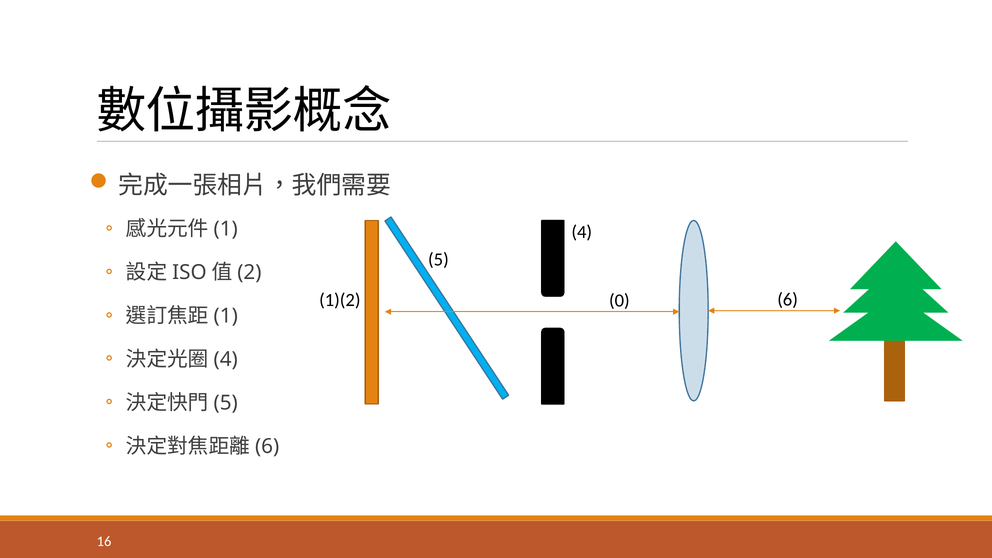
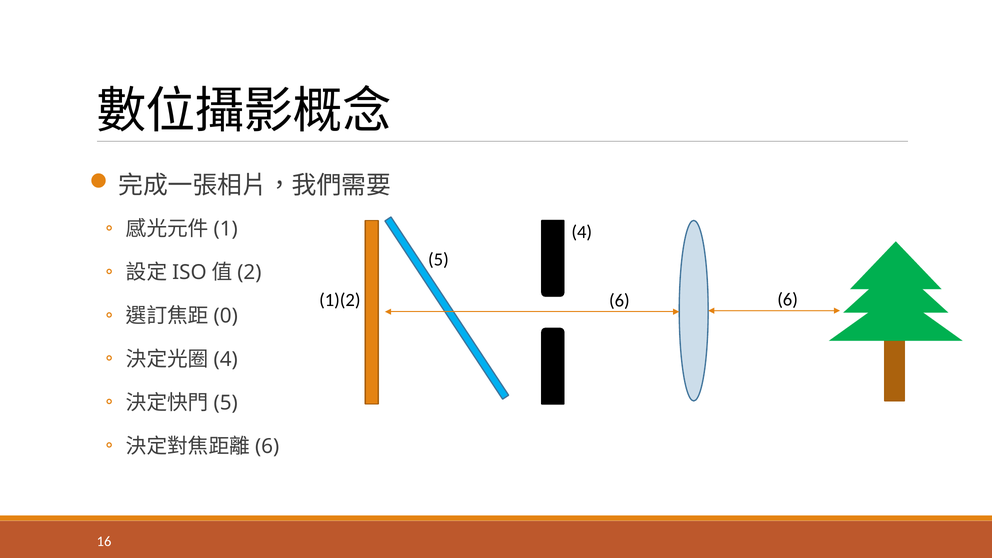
1)(2 0: 0 -> 6 (619, 301)
1: 1 -> 0 (226, 316)
